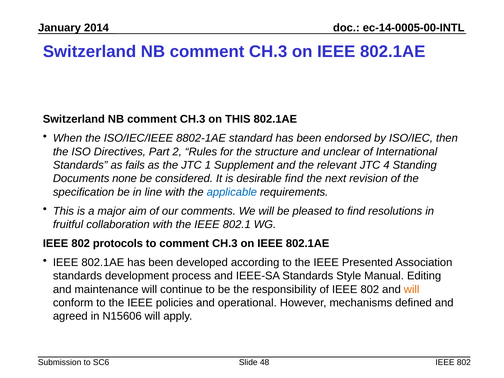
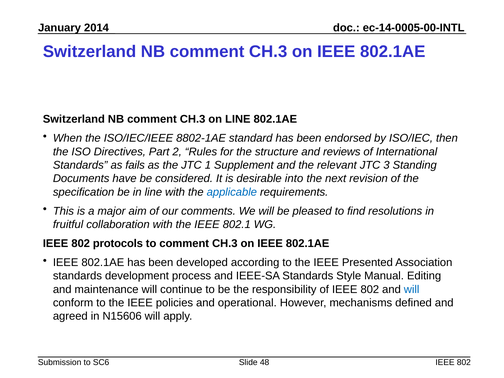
on THIS: THIS -> LINE (238, 119)
unclear: unclear -> reviews (342, 152)
4: 4 -> 3 (387, 165)
none: none -> have (125, 179)
desirable find: find -> into (294, 179)
will colour: orange -> blue (412, 289)
